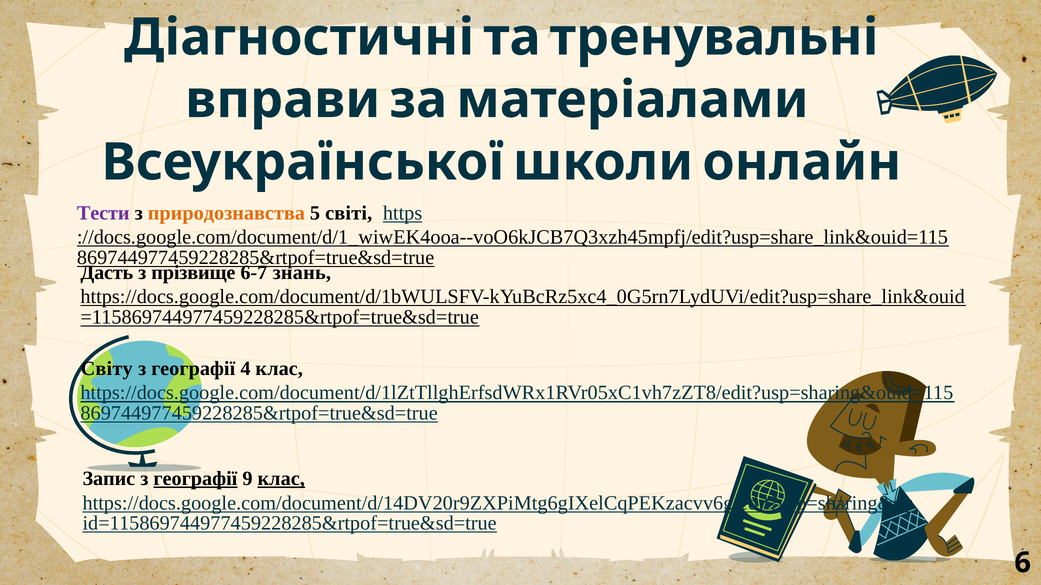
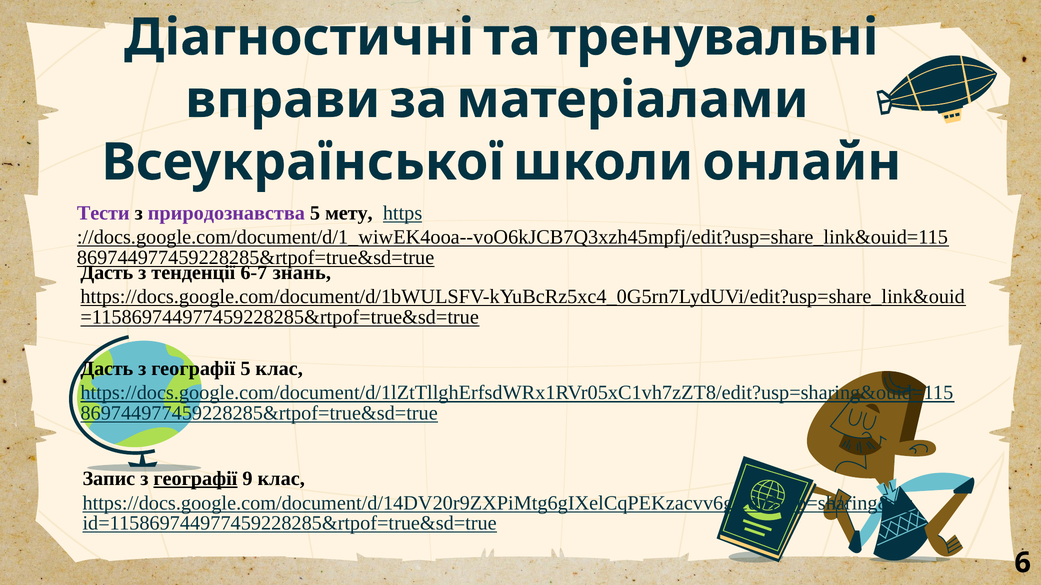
природознавства colour: orange -> purple (226, 213)
світі: світі -> мету (349, 213)
прізвище: прізвище -> тенденції (193, 273)
Світу: Світу -> Дасть (107, 369)
географії 4: 4 -> 5 (245, 369)
клас underline: present -> none (281, 479)
